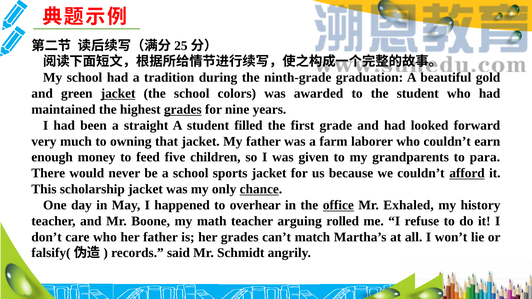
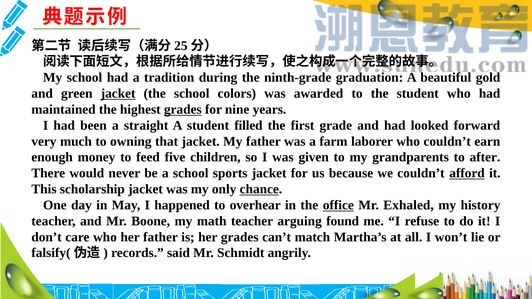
para: para -> after (485, 157)
rolled: rolled -> found (343, 221)
